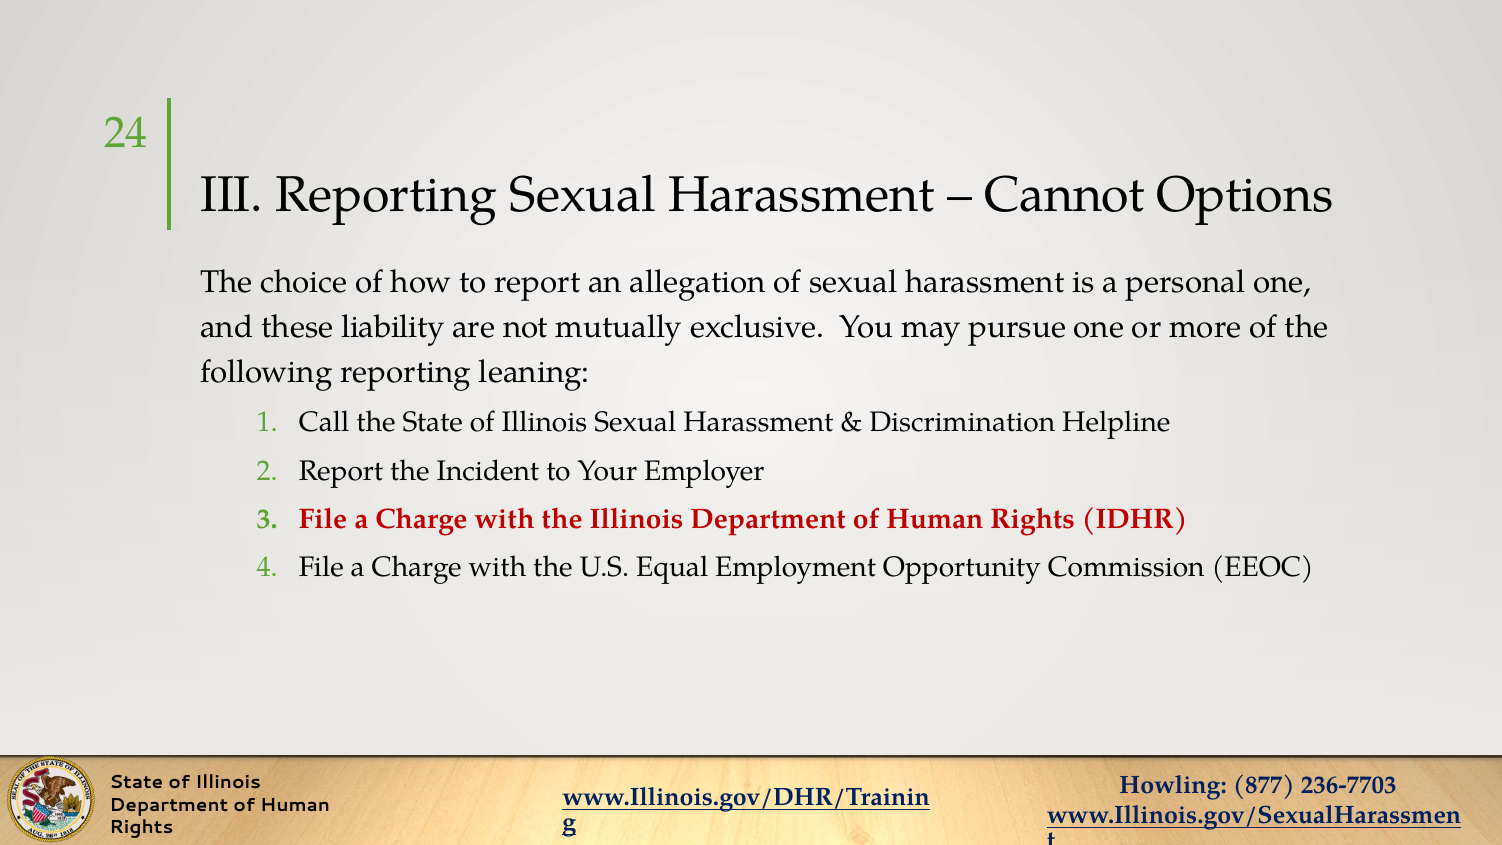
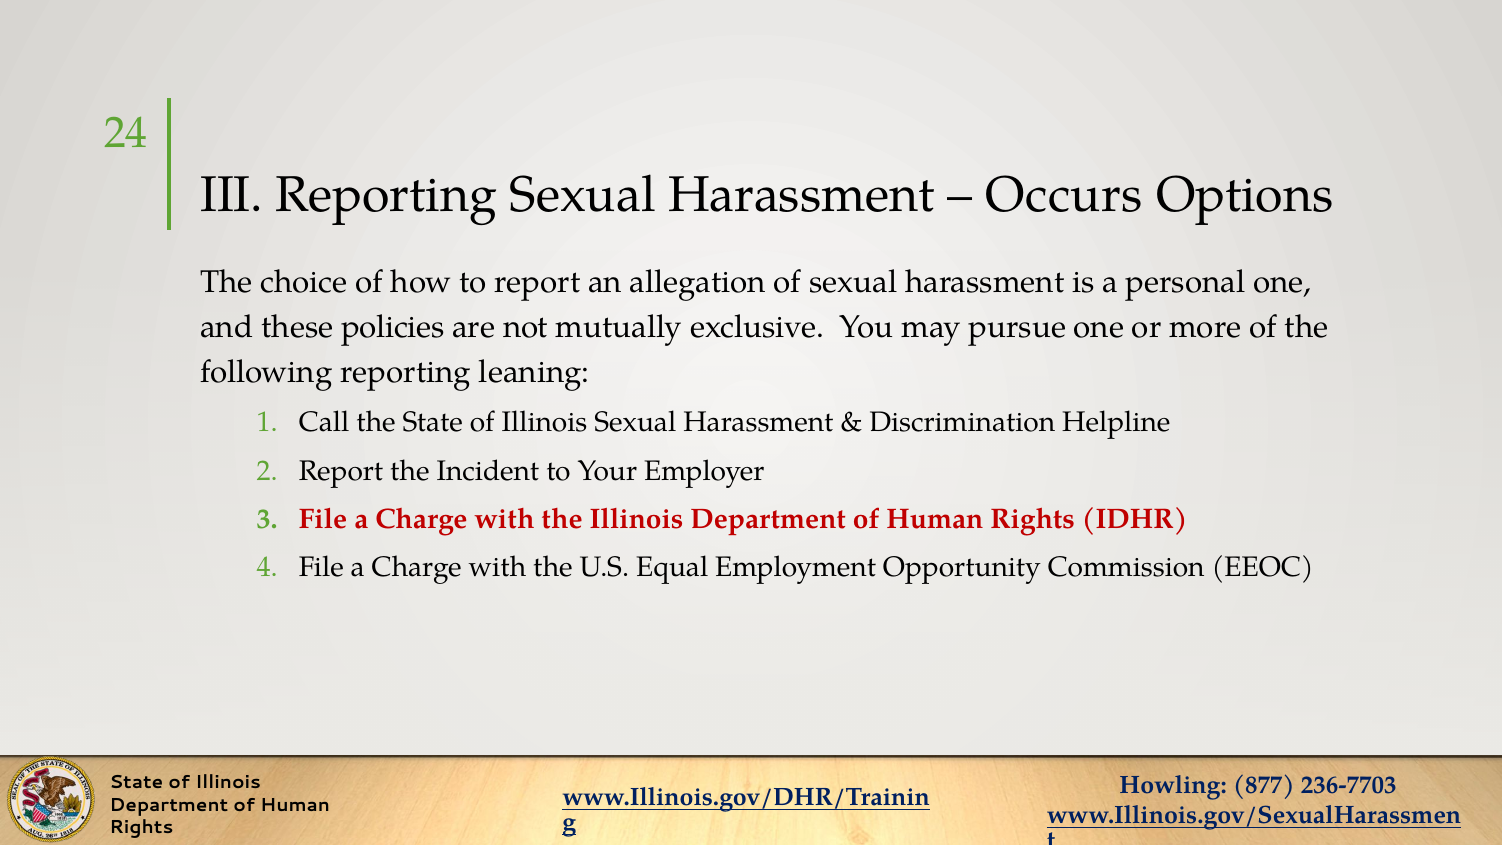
Cannot: Cannot -> Occurs (1064, 195)
liability: liability -> policies (393, 327)
